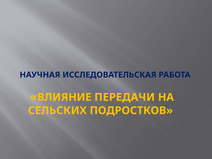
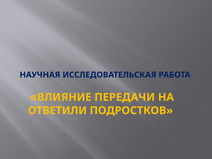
СЕЛЬСКИХ: СЕЛЬСКИХ -> ОТВЕТИЛИ (57, 111)
